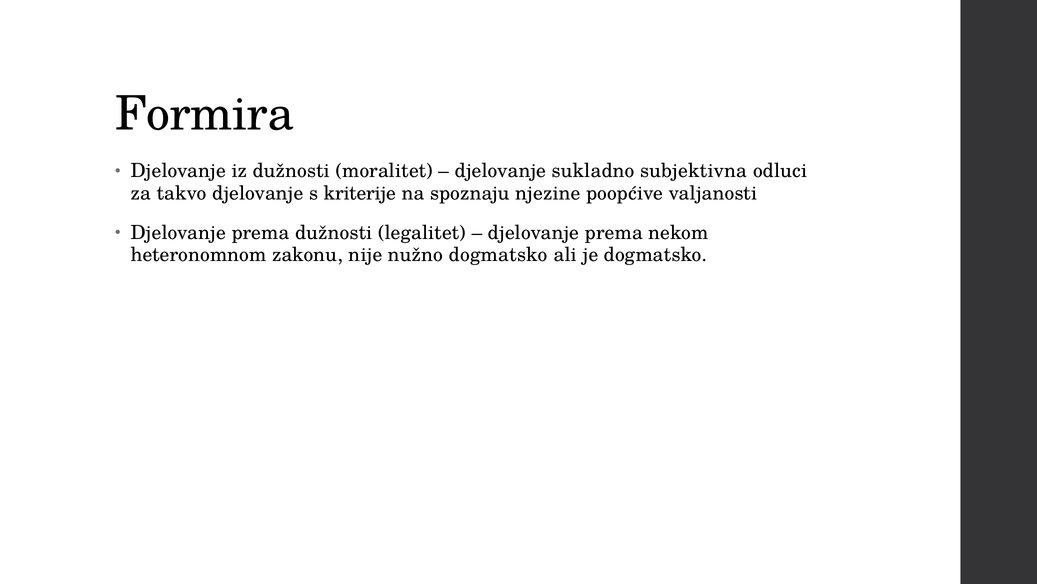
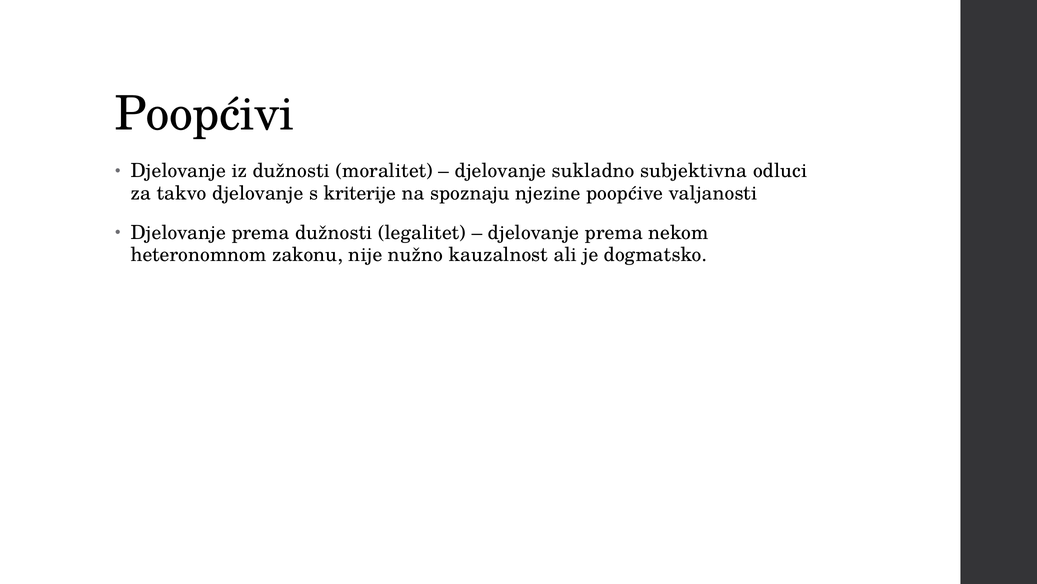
Formira: Formira -> Poopćivi (205, 114)
nužno dogmatsko: dogmatsko -> kauzalnost (498, 255)
